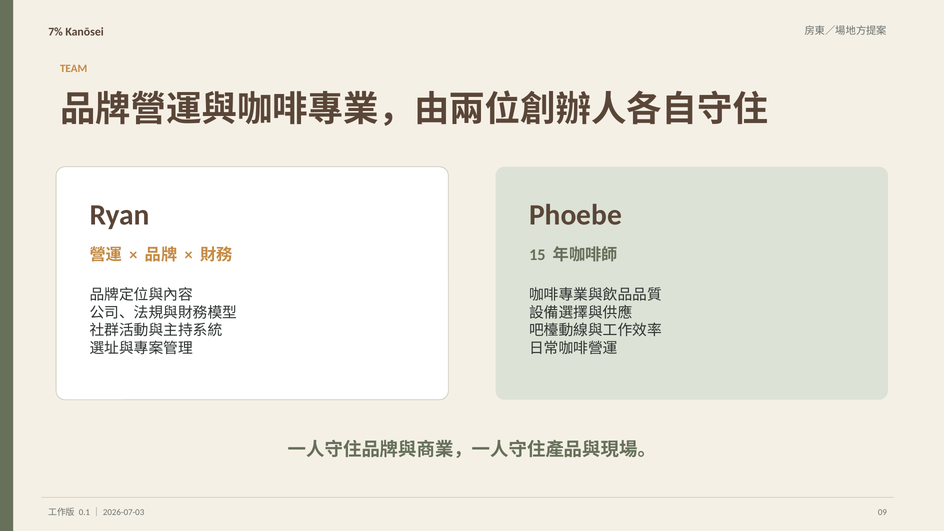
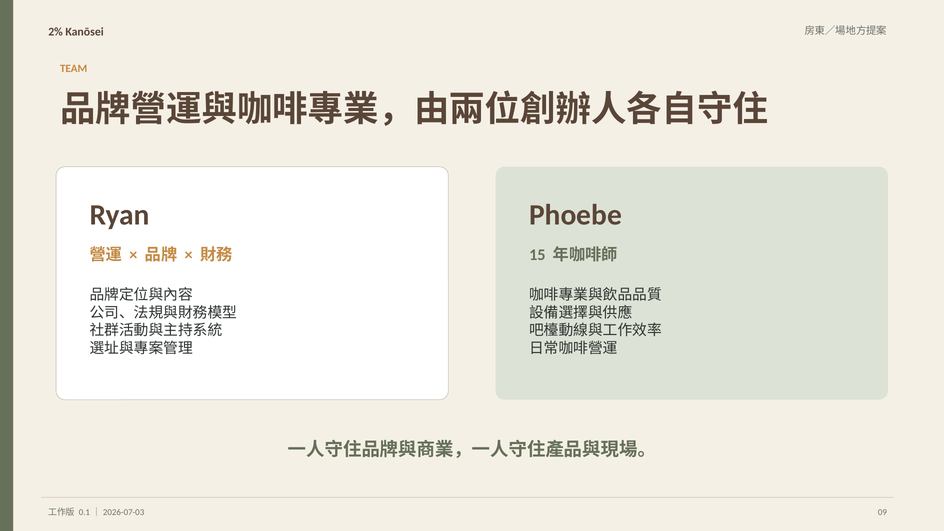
7%: 7% -> 2% (56, 32)
